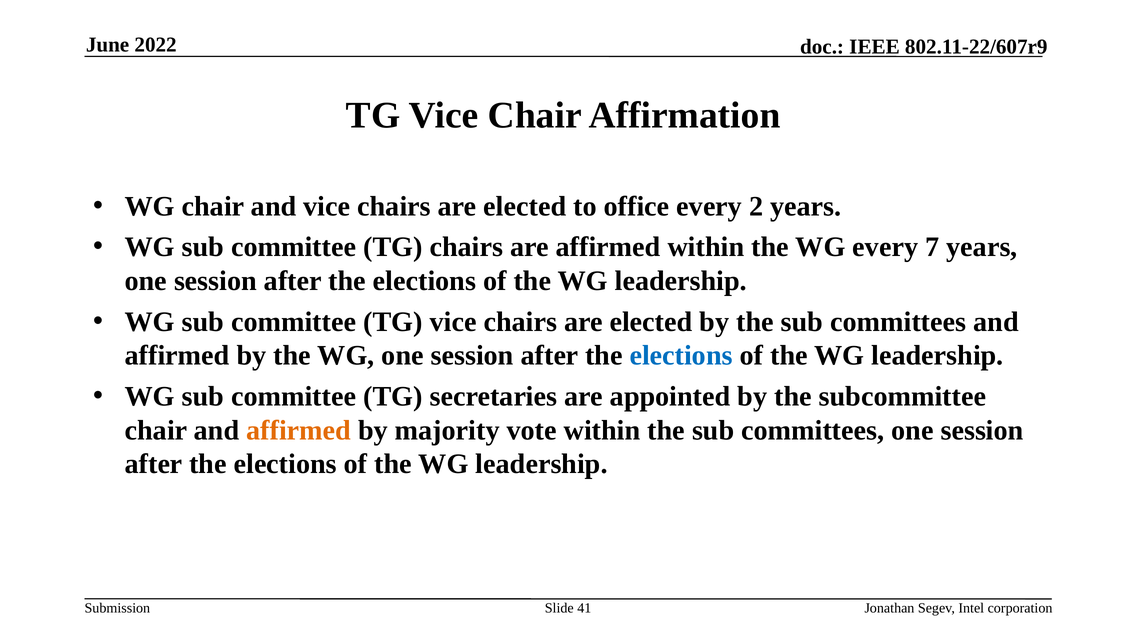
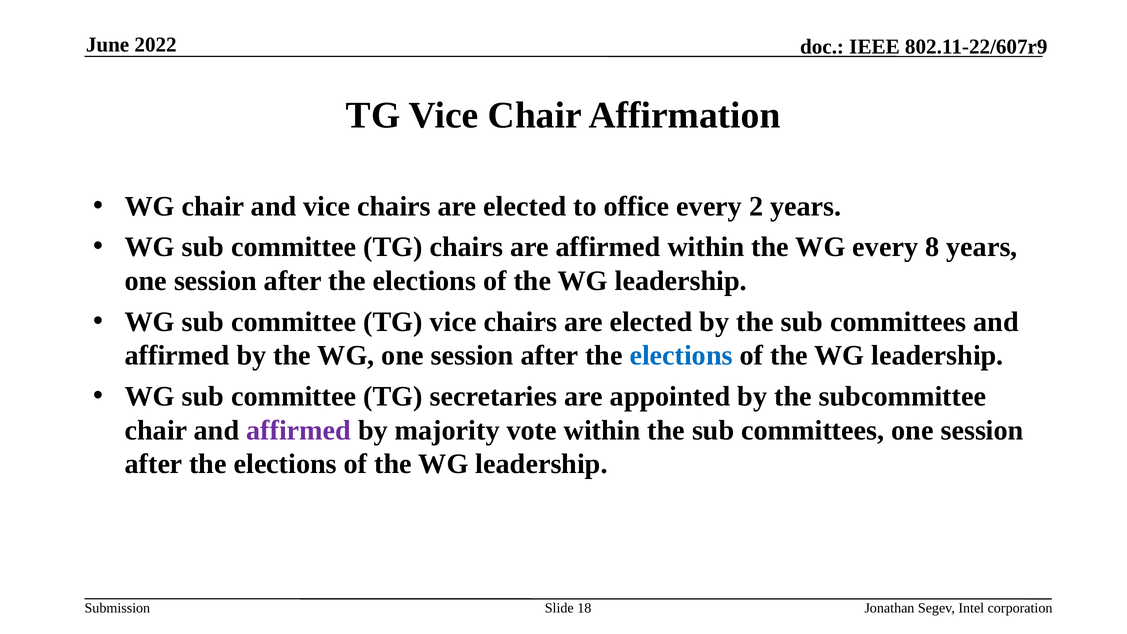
7: 7 -> 8 (932, 247)
affirmed colour: orange -> purple (299, 430)
41: 41 -> 18 (584, 608)
